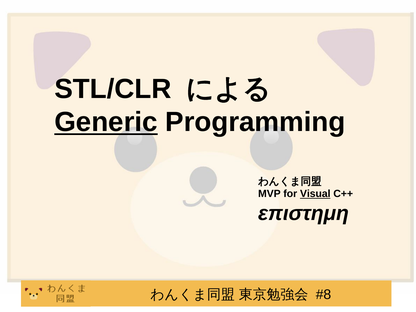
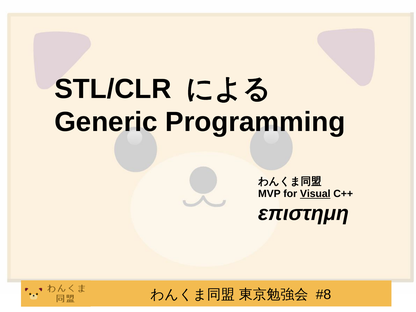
Generic underline: present -> none (106, 122)
